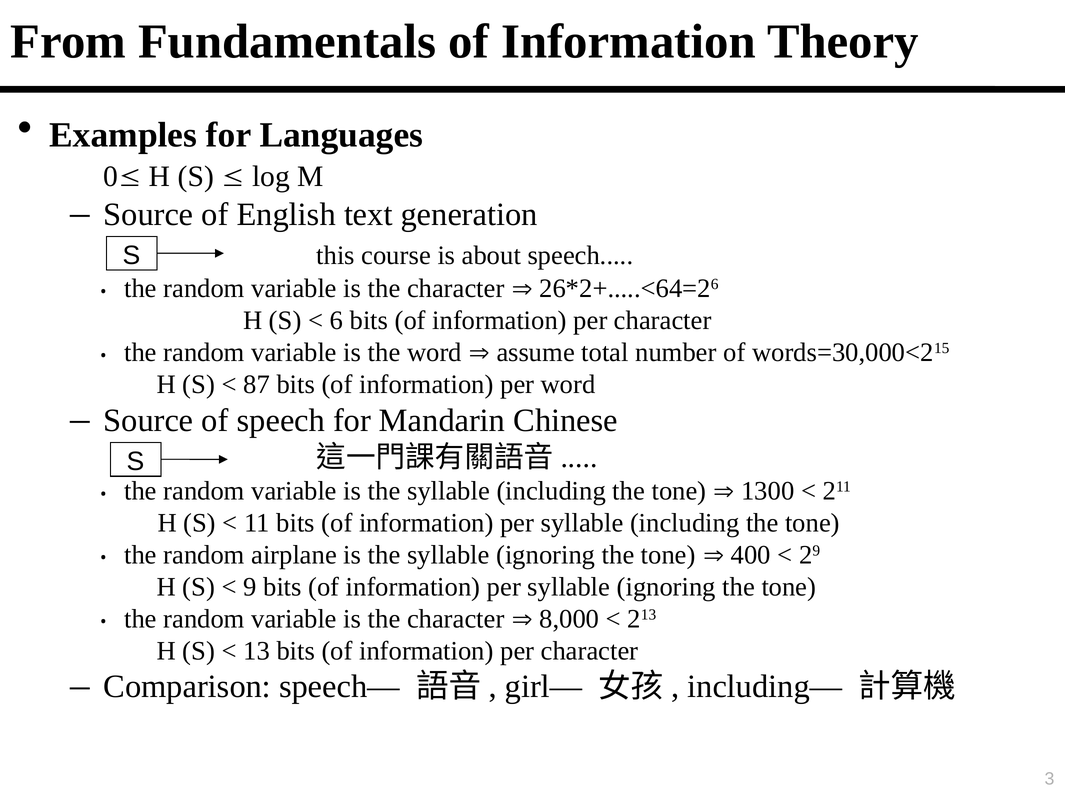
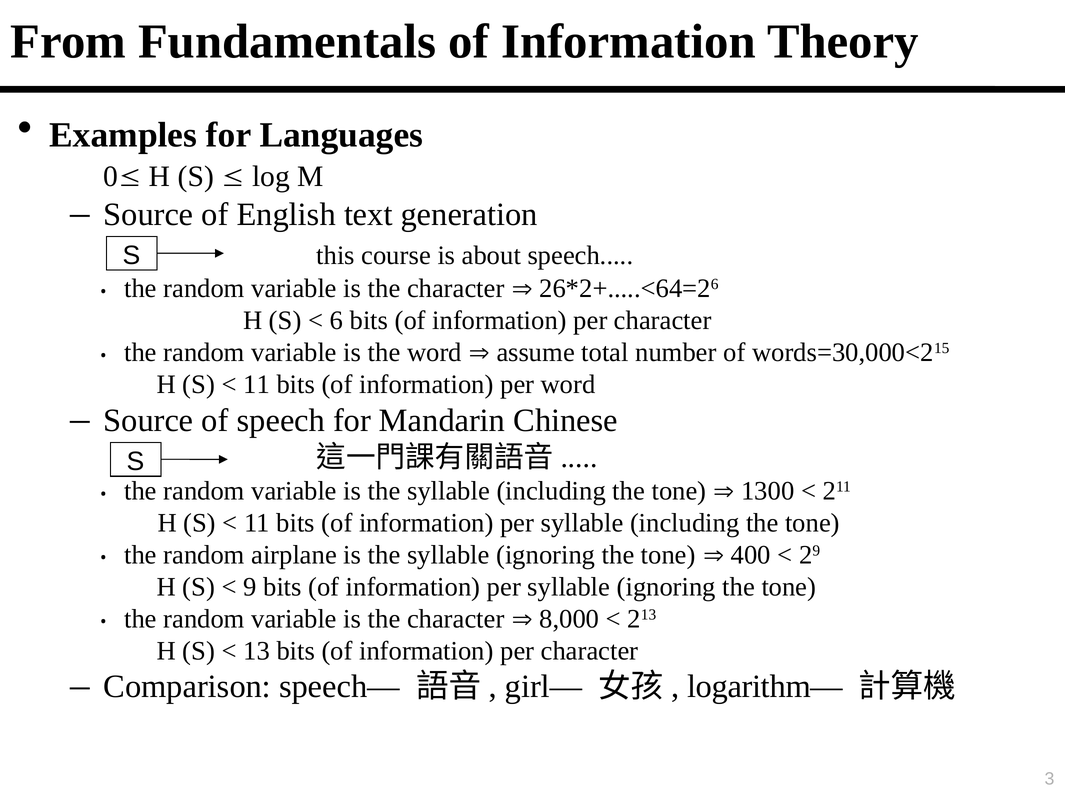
87: 87 -> 11 (257, 384)
including―: including― -> logarithm― (765, 687)
